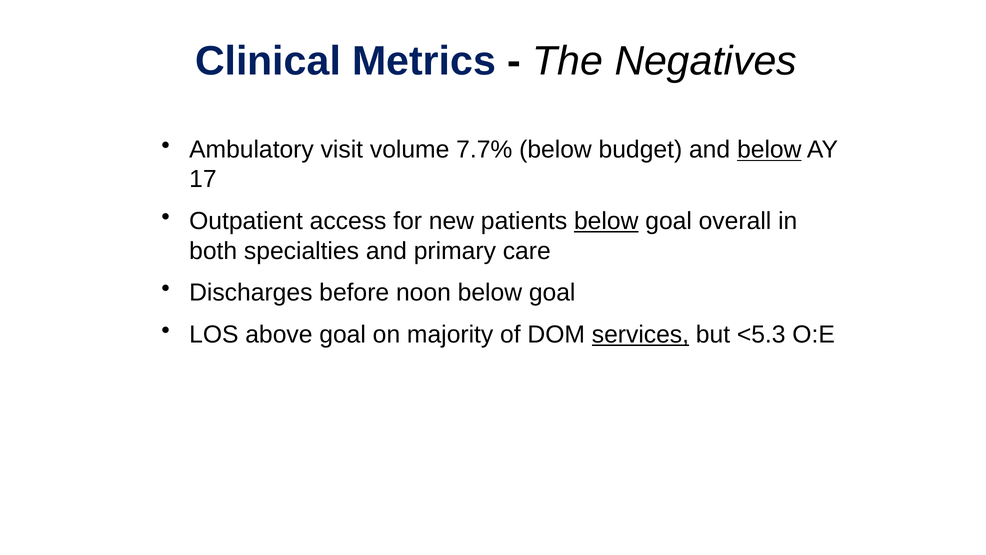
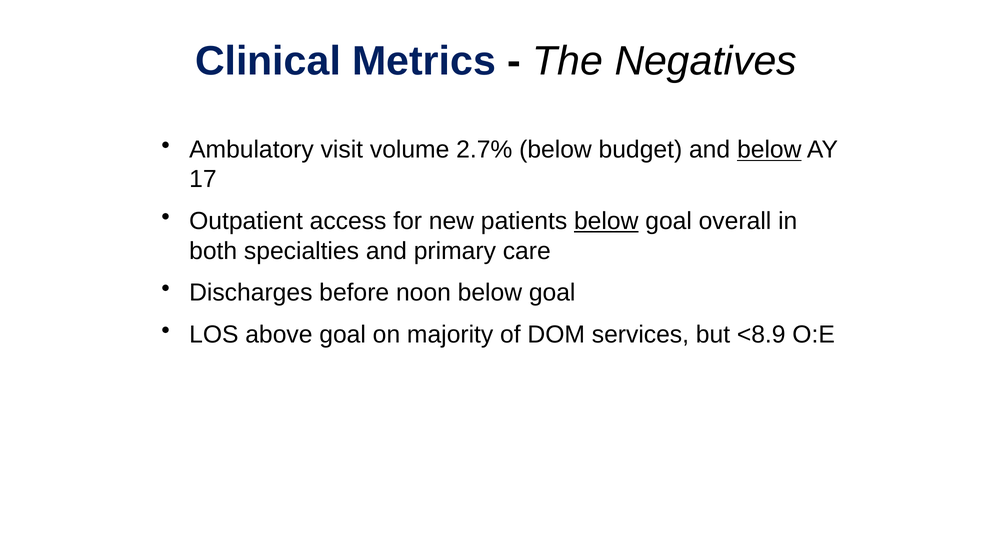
7.7%: 7.7% -> 2.7% (484, 150)
services underline: present -> none (640, 334)
<5.3: <5.3 -> <8.9 (761, 334)
